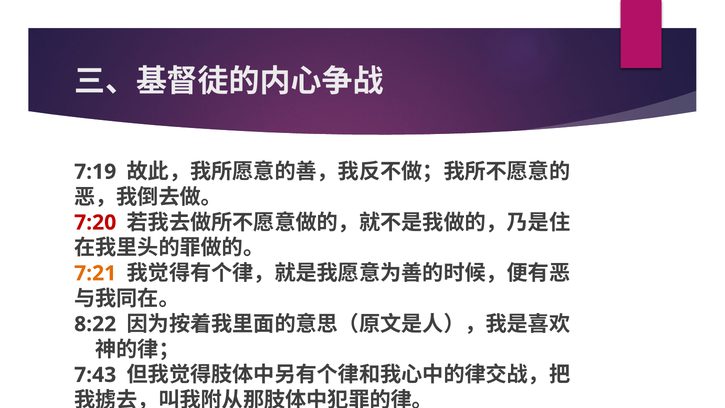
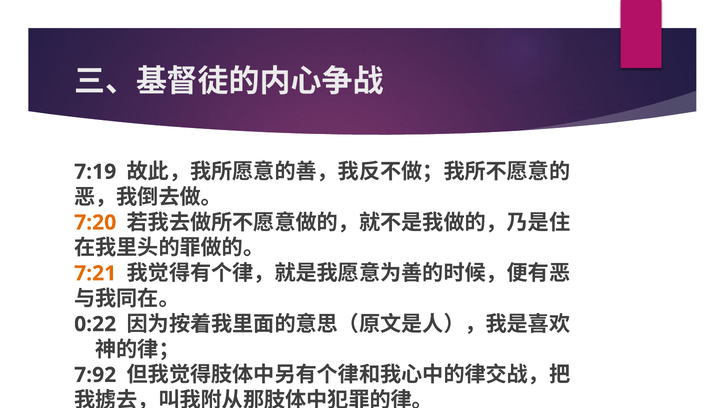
7:20 colour: red -> orange (95, 222)
8:22: 8:22 -> 0:22 (95, 324)
7:43: 7:43 -> 7:92 (95, 375)
